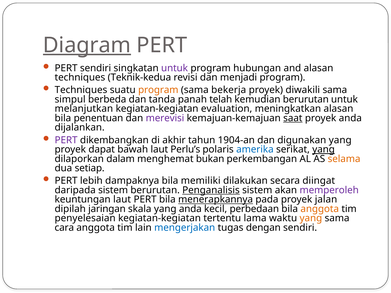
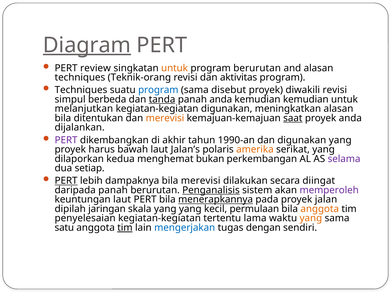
PERT sendiri: sendiri -> review (95, 68)
untuk colour: purple -> orange (175, 68)
program hubungan: hubungan -> berurutan (257, 68)
Teknik-kedua: Teknik-kedua -> Teknik-orang (139, 78)
menjadi: menjadi -> aktivitas (239, 78)
program colour: orange -> blue (158, 90)
bekerja: bekerja -> disebut (229, 90)
diwakili sama: sama -> revisi (335, 90)
tanda underline: none -> present (162, 99)
panah telah: telah -> anda (221, 99)
kemudian berurutan: berurutan -> kemudian (306, 99)
kegiatan-kegiatan evaluation: evaluation -> digunakan (227, 109)
penentuan: penentuan -> ditentukan (98, 118)
merevisi colour: purple -> orange (165, 118)
1904-an: 1904-an -> 1990-an (236, 140)
dapat: dapat -> harus (102, 150)
Perlu’s: Perlu’s -> Jalan’s (185, 150)
amerika colour: blue -> orange (255, 150)
yang underline: present -> none (324, 150)
dalam: dalam -> kedua (121, 159)
selama colour: orange -> purple (344, 159)
PERT underline: none -> present (66, 181)
bila memiliki: memiliki -> merevisi (201, 181)
daripada sistem: sistem -> panah (113, 190)
yang anda: anda -> yang (190, 209)
perbedaan: perbedaan -> permulaan (254, 209)
cara: cara -> satu (64, 228)
tim underline: none -> present (125, 228)
